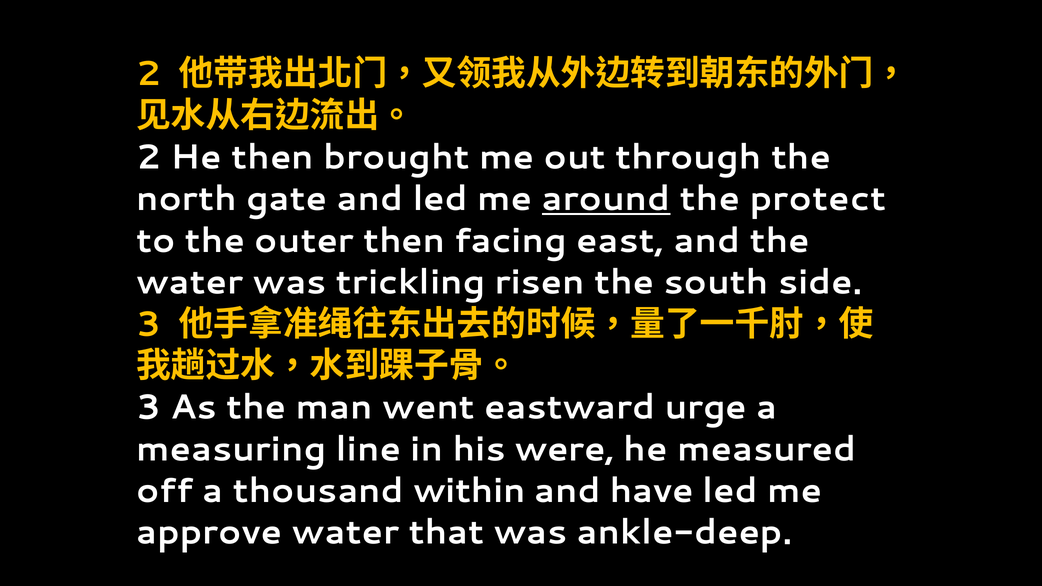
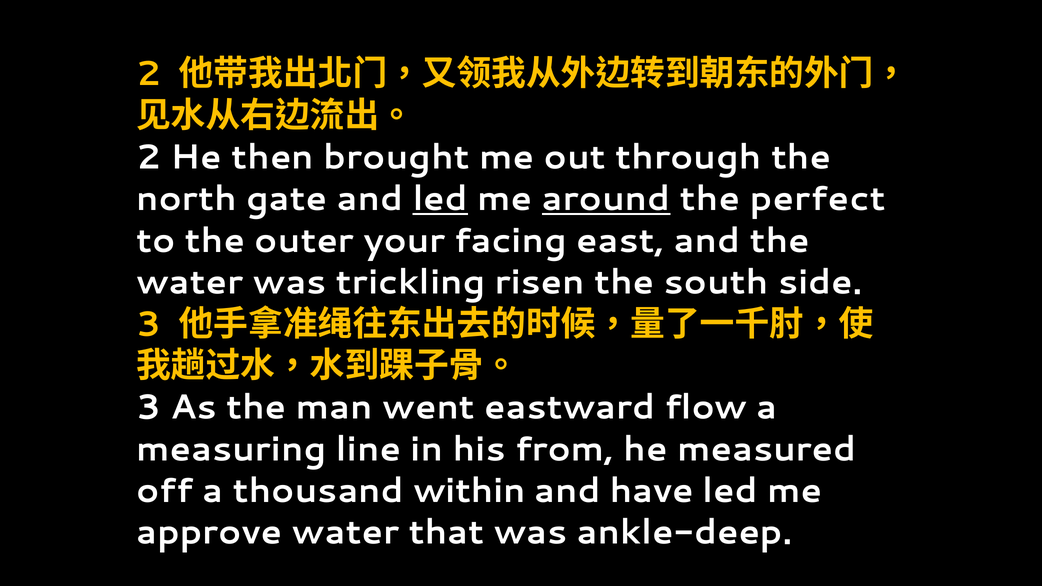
led underline: none -> present (440, 199)
protect: protect -> perfect (818, 199)
outer then: then -> your (404, 241)
urge: urge -> flow (706, 408)
were: were -> from (565, 449)
